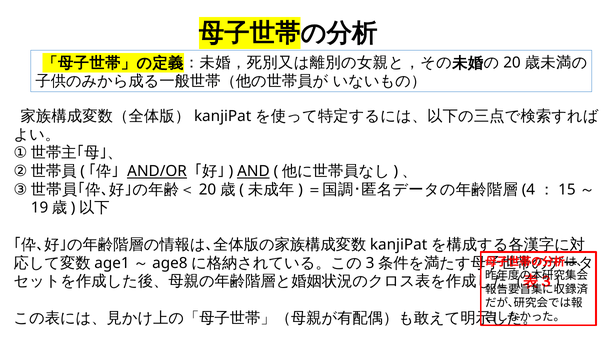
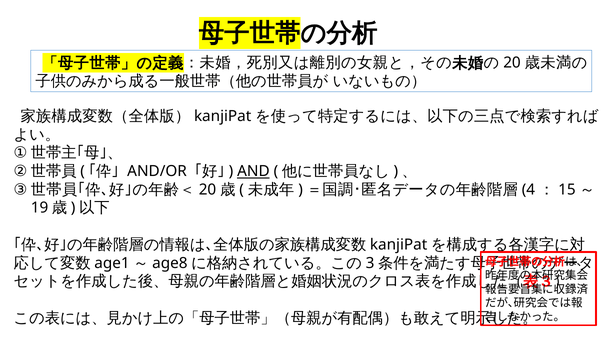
AND/OR underline: present -> none (157, 171)
